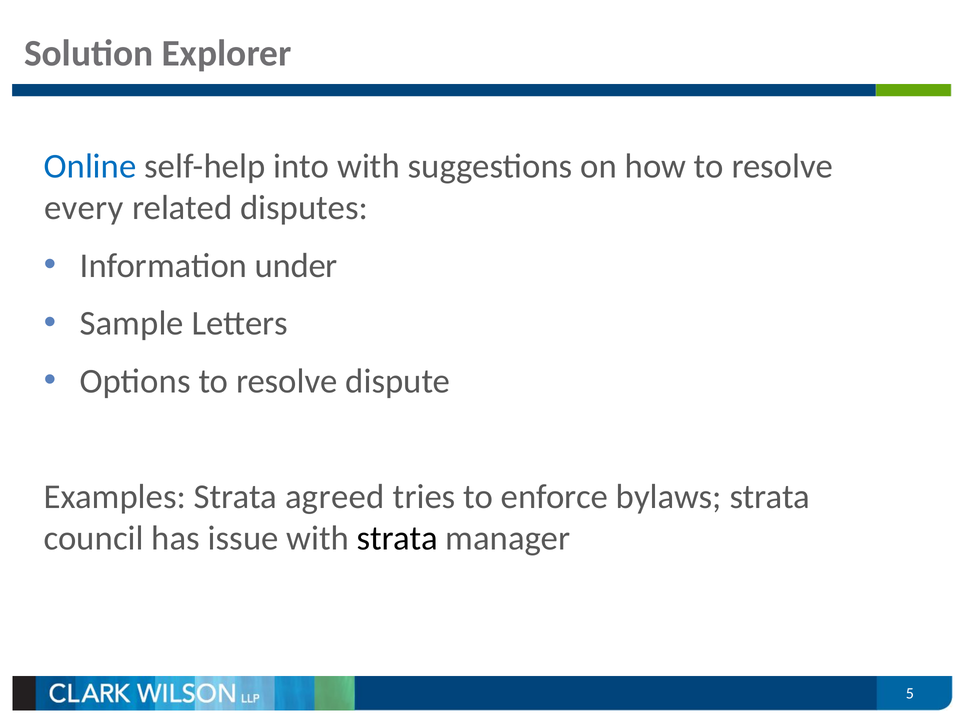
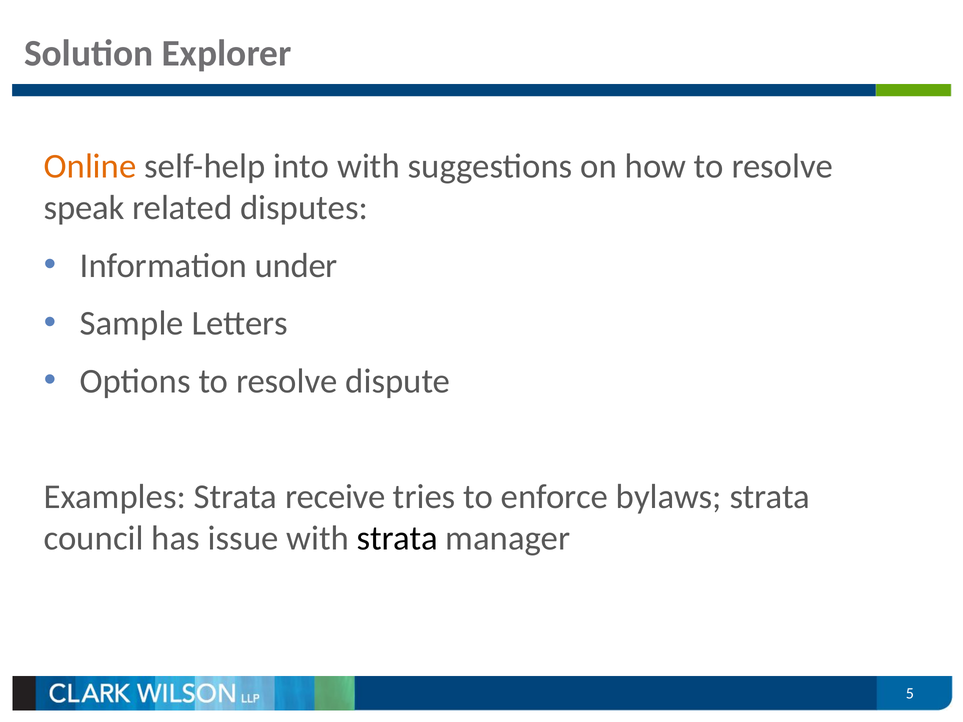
Online colour: blue -> orange (90, 166)
every: every -> speak (84, 208)
agreed: agreed -> receive (335, 497)
